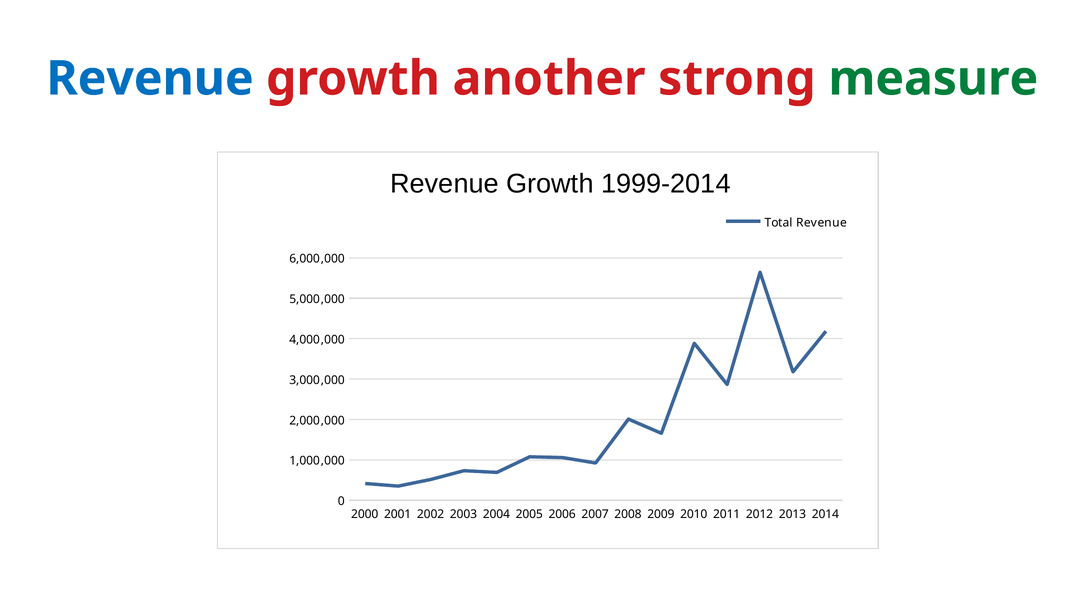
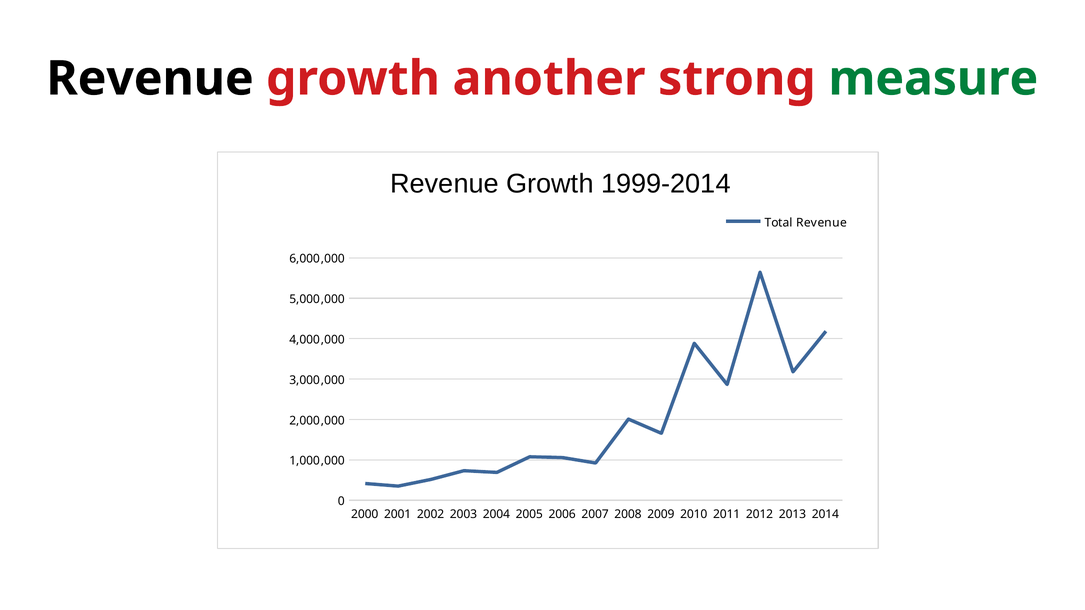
Revenue colour: blue -> black (150, 79)
